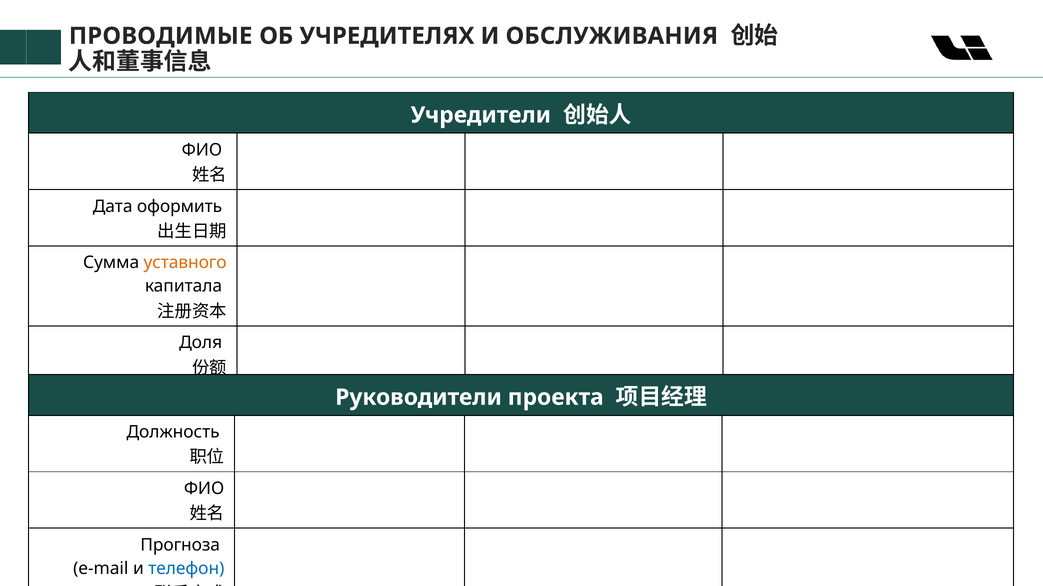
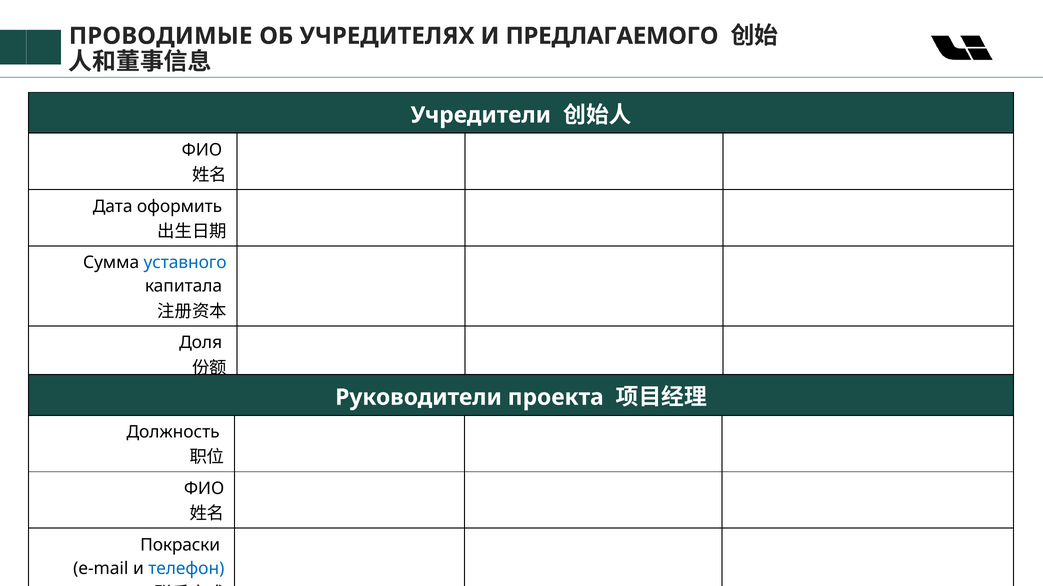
ОБСЛУЖИВАНИЯ: ОБСЛУЖИВАНИЯ -> ПРЕДЛАГАЕМОГО (612, 36)
уставного colour: orange -> blue (185, 263)
Прогноза: Прогноза -> Покраски (180, 546)
